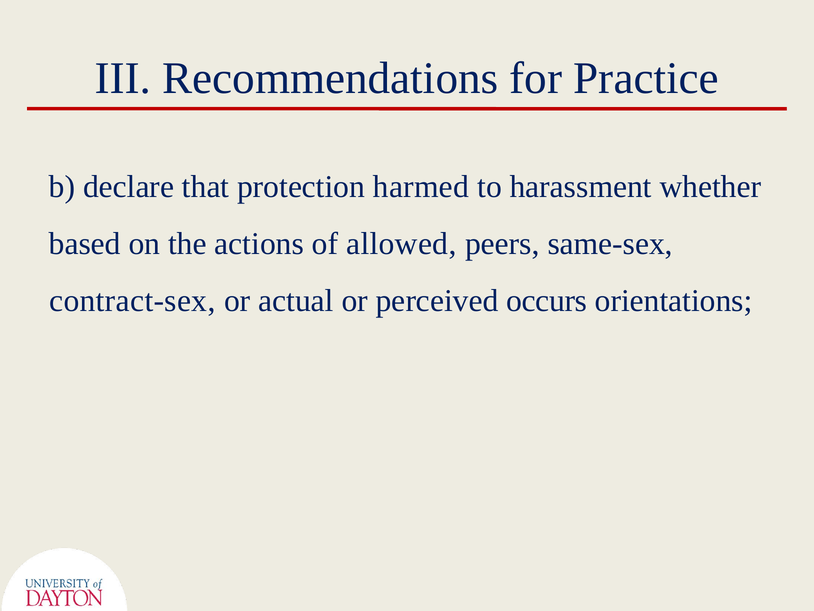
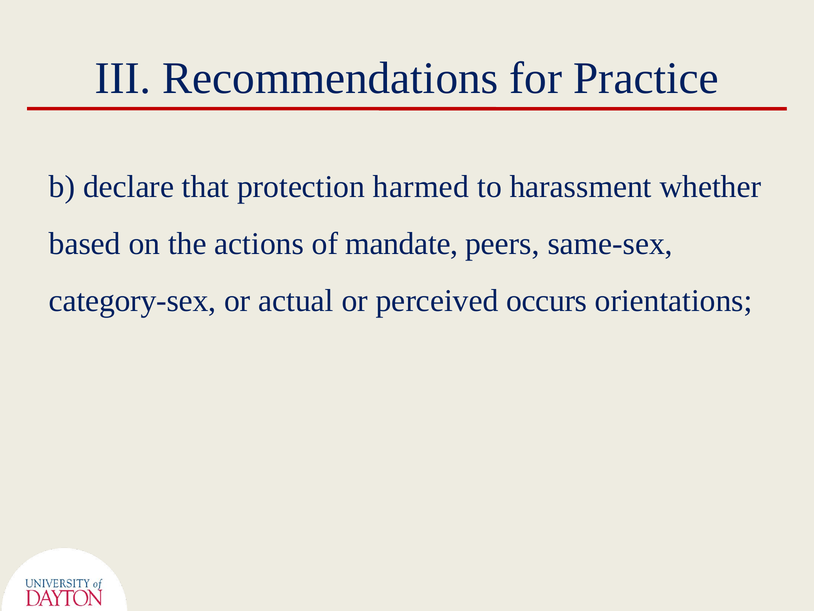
allowed: allowed -> mandate (402, 244)
contract-sex: contract-sex -> category-sex (133, 301)
